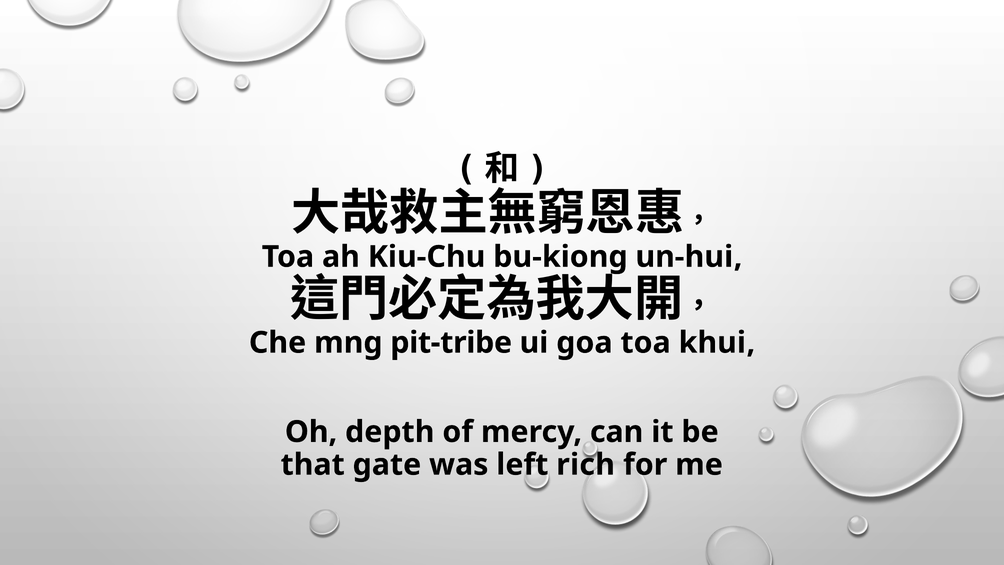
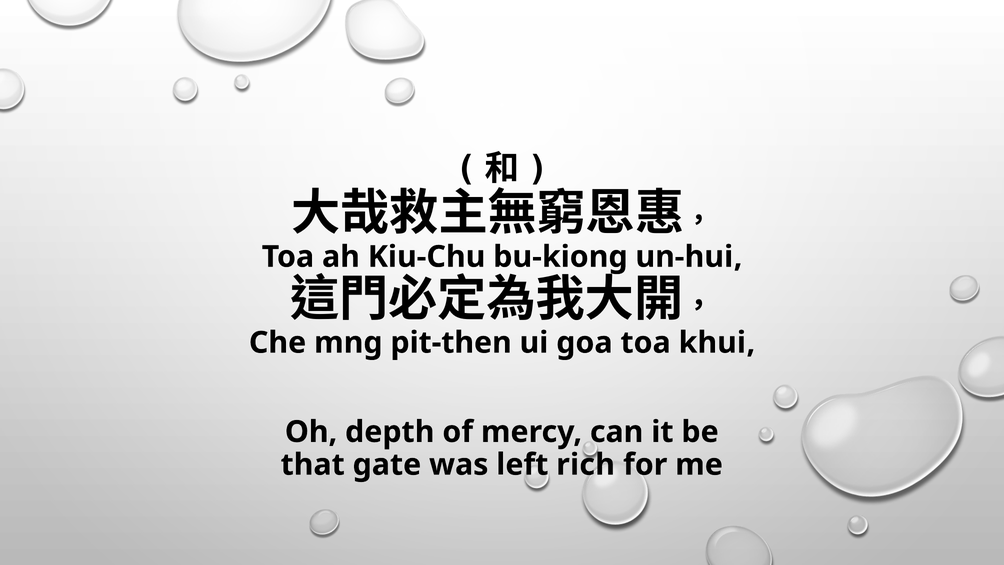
pit-tribe: pit-tribe -> pit-then (451, 343)
